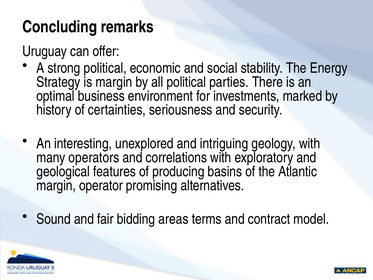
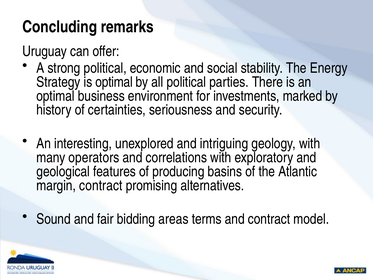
is margin: margin -> optimal (114, 82)
margin operator: operator -> contract (101, 185)
